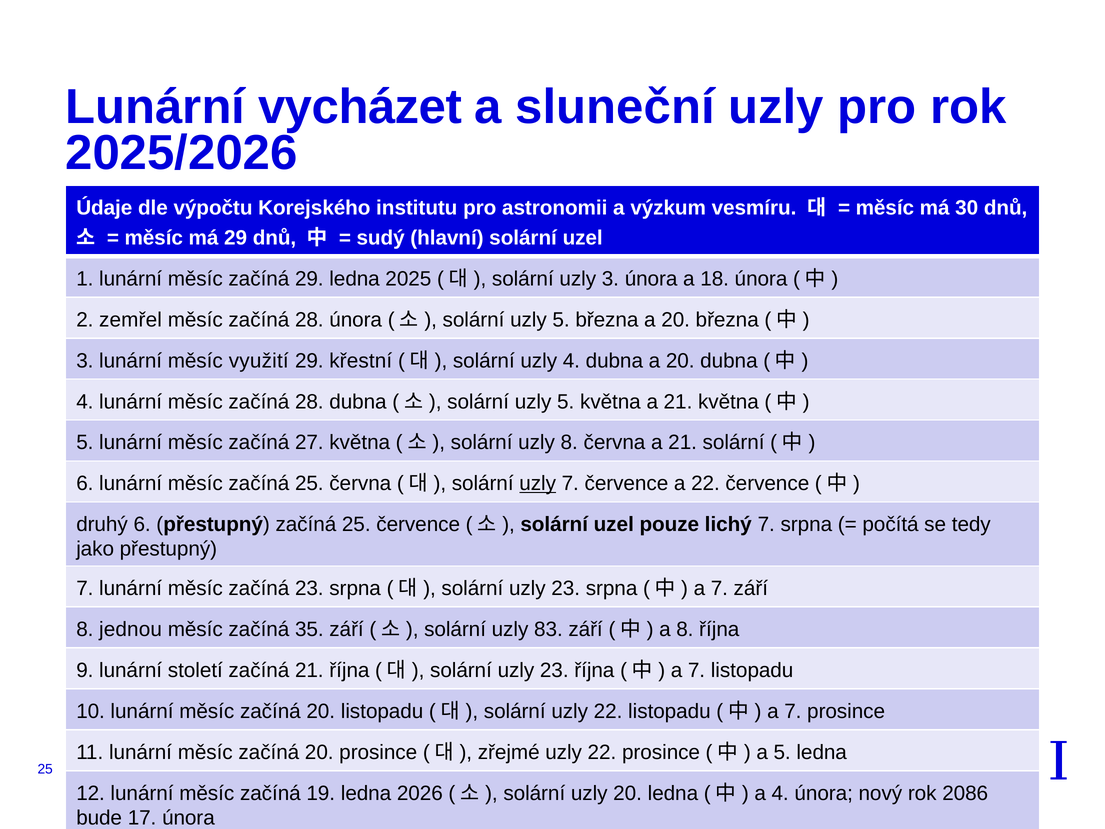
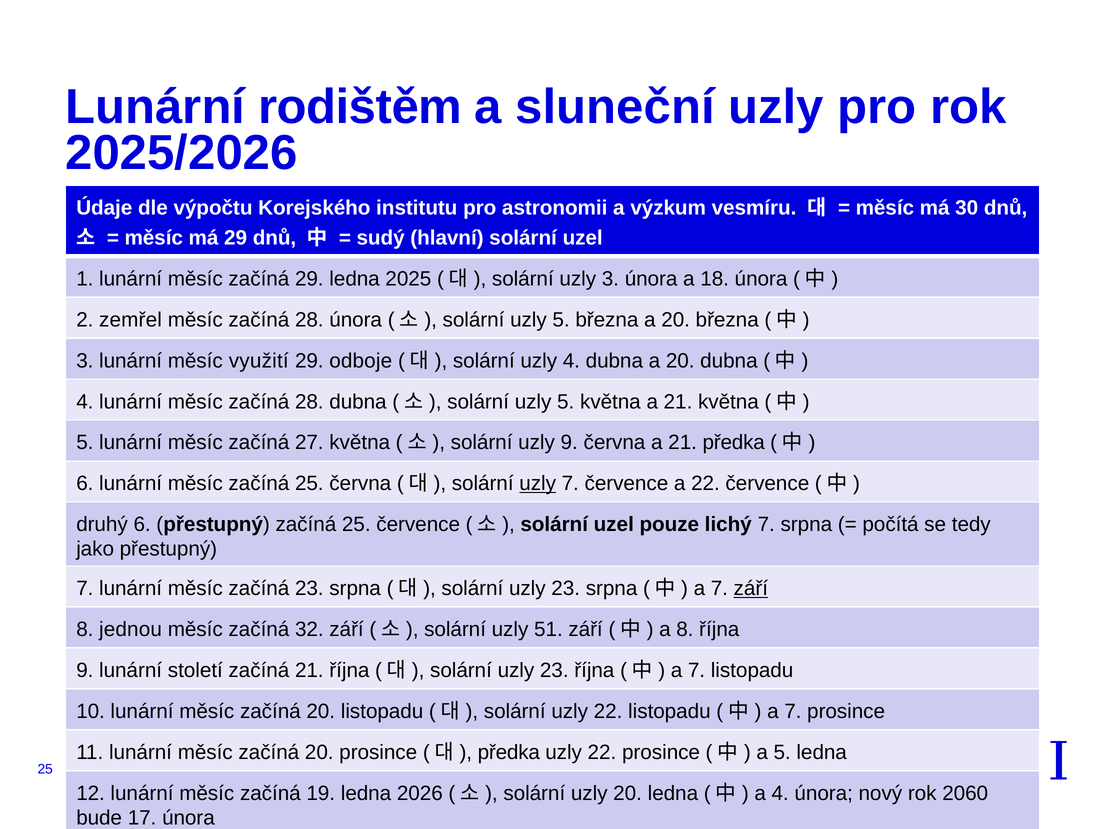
vycházet: vycházet -> rodištěm (360, 107)
křestní: křestní -> odboje (361, 361)
uzly 8: 8 -> 9 (569, 443)
21 solární: solární -> předka (734, 443)
září underline: none -> present (751, 588)
35: 35 -> 32 (309, 629)
83: 83 -> 51 (548, 629)
zřejmé: zřejmé -> předka (509, 752)
2086: 2086 -> 2060 (965, 793)
